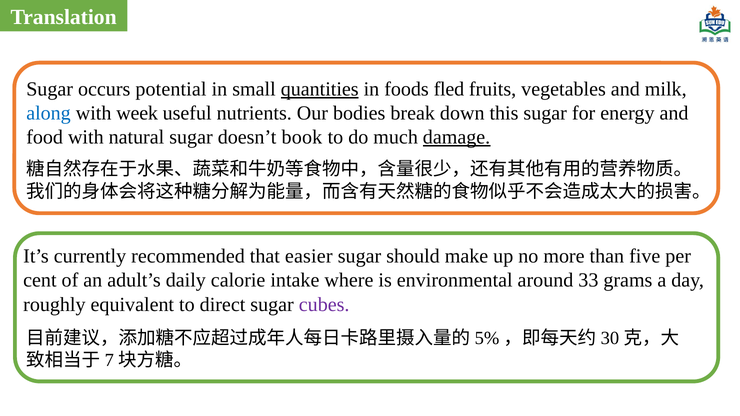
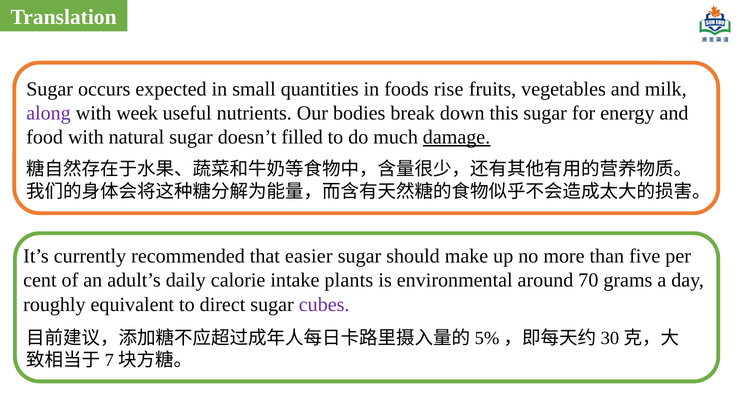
potential: potential -> expected (171, 89)
quantities underline: present -> none (320, 89)
fled: fled -> rise (449, 89)
along colour: blue -> purple (49, 113)
book: book -> filled (302, 137)
where: where -> plants (349, 281)
33: 33 -> 70 (588, 281)
